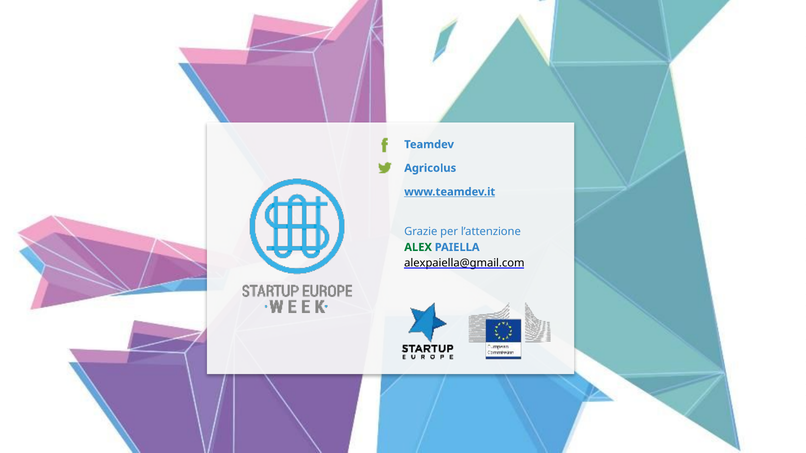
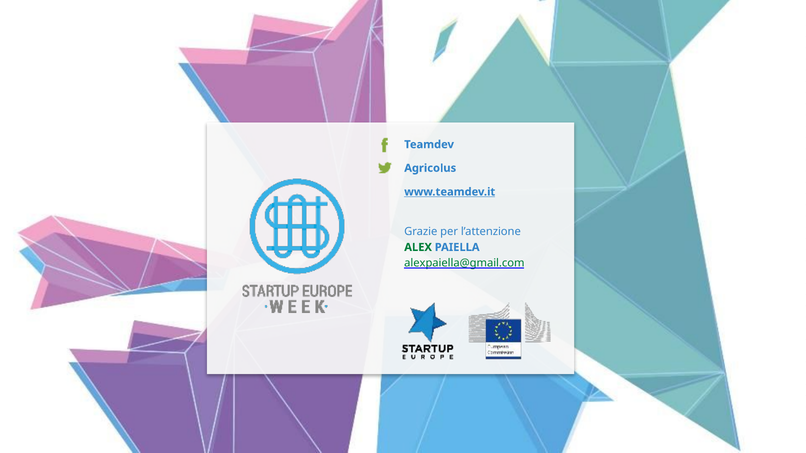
alexpaiella@gmail.com colour: black -> green (464, 263)
